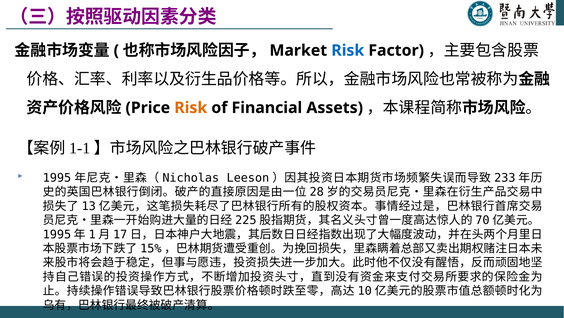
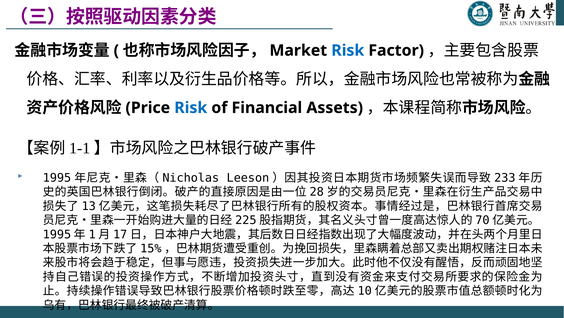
Risk colour: orange -> blue (191, 108)
